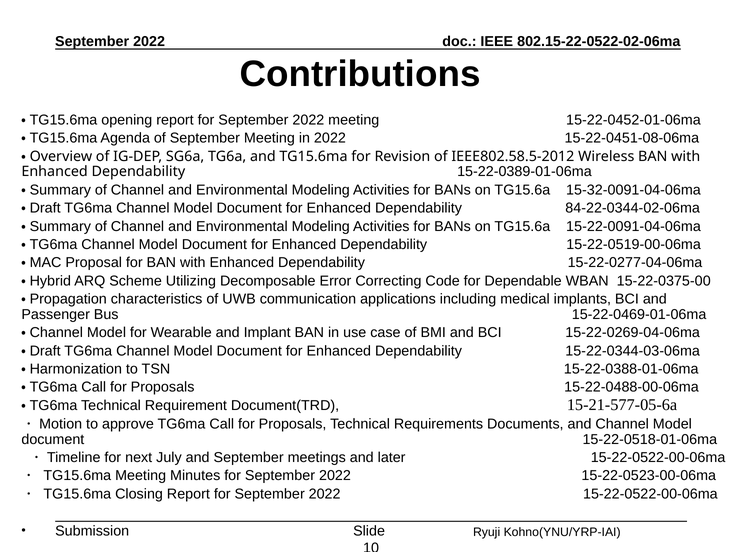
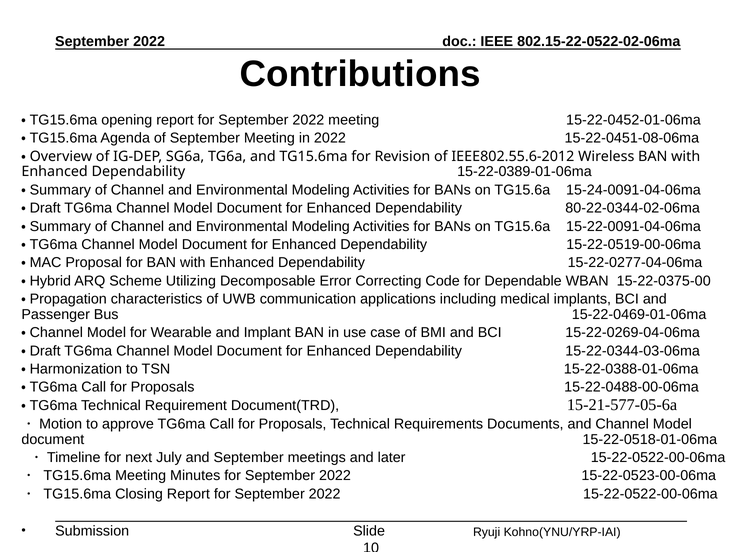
IEEE802.58.5-2012: IEEE802.58.5-2012 -> IEEE802.55.6-2012 (513, 156)
15-32-0091-04-06ma: 15-32-0091-04-06ma -> 15-24-0091-04-06ma (633, 190)
84-22-0344-02-06ma: 84-22-0344-02-06ma -> 80-22-0344-02-06ma (633, 208)
